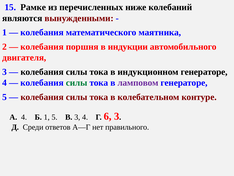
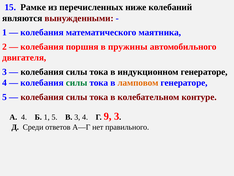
индукции: индукции -> пружины (128, 47)
ламповом colour: purple -> orange (138, 83)
6: 6 -> 9 (108, 116)
